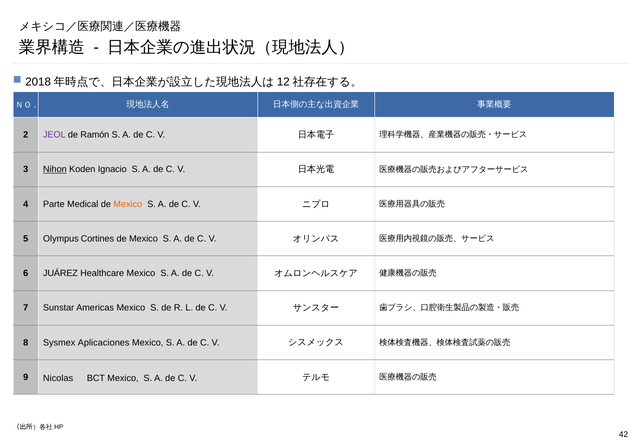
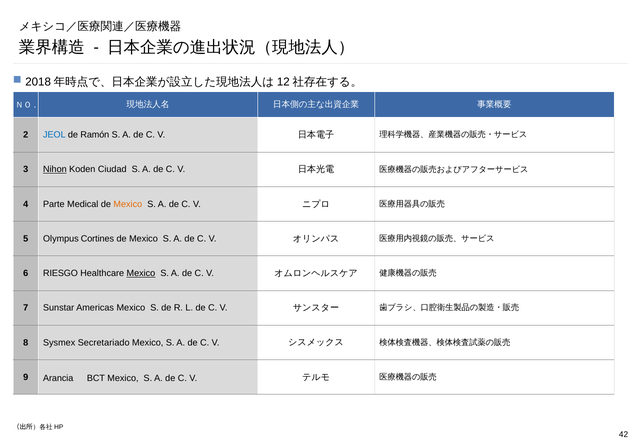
JEOL colour: purple -> blue (54, 135)
Ignacio: Ignacio -> Ciudad (112, 169)
JUÁREZ: JUÁREZ -> RIESGO (60, 273)
Mexico underline: none -> present (141, 273)
Aplicaciones: Aplicaciones -> Secretariado (104, 342)
Nicolas: Nicolas -> Arancia (58, 378)
